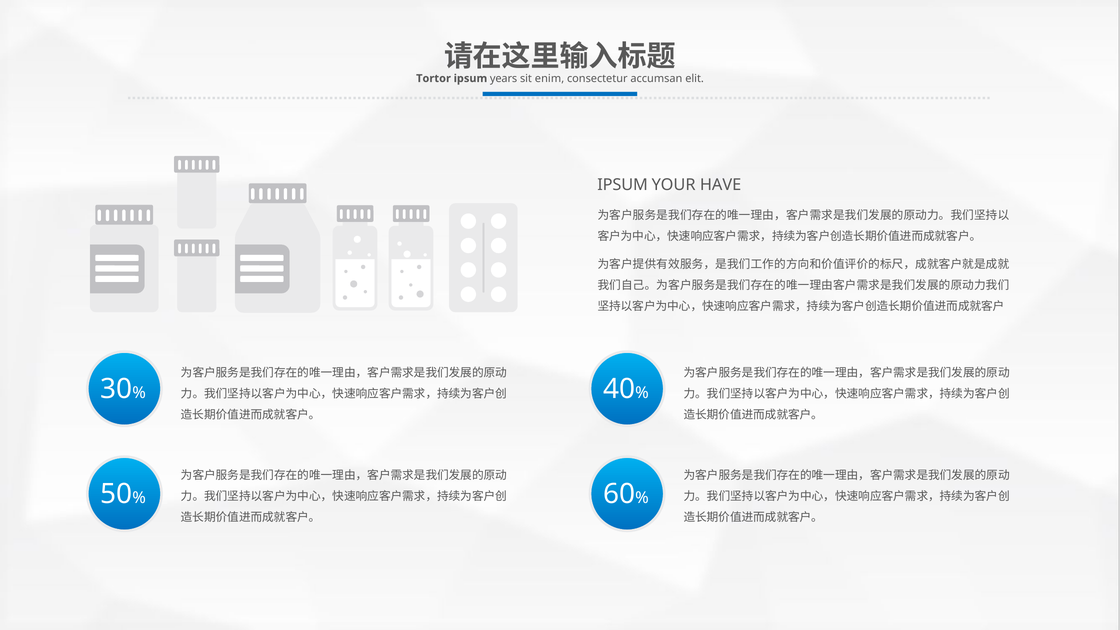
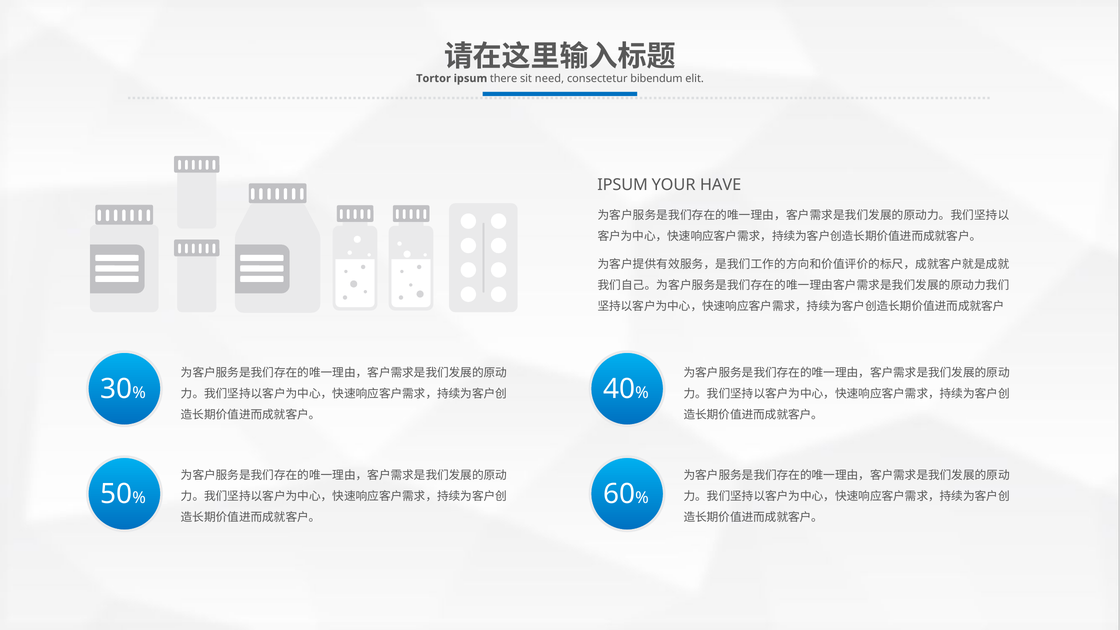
years: years -> there (504, 78)
enim: enim -> need (550, 78)
accumsan: accumsan -> bibendum (656, 78)
